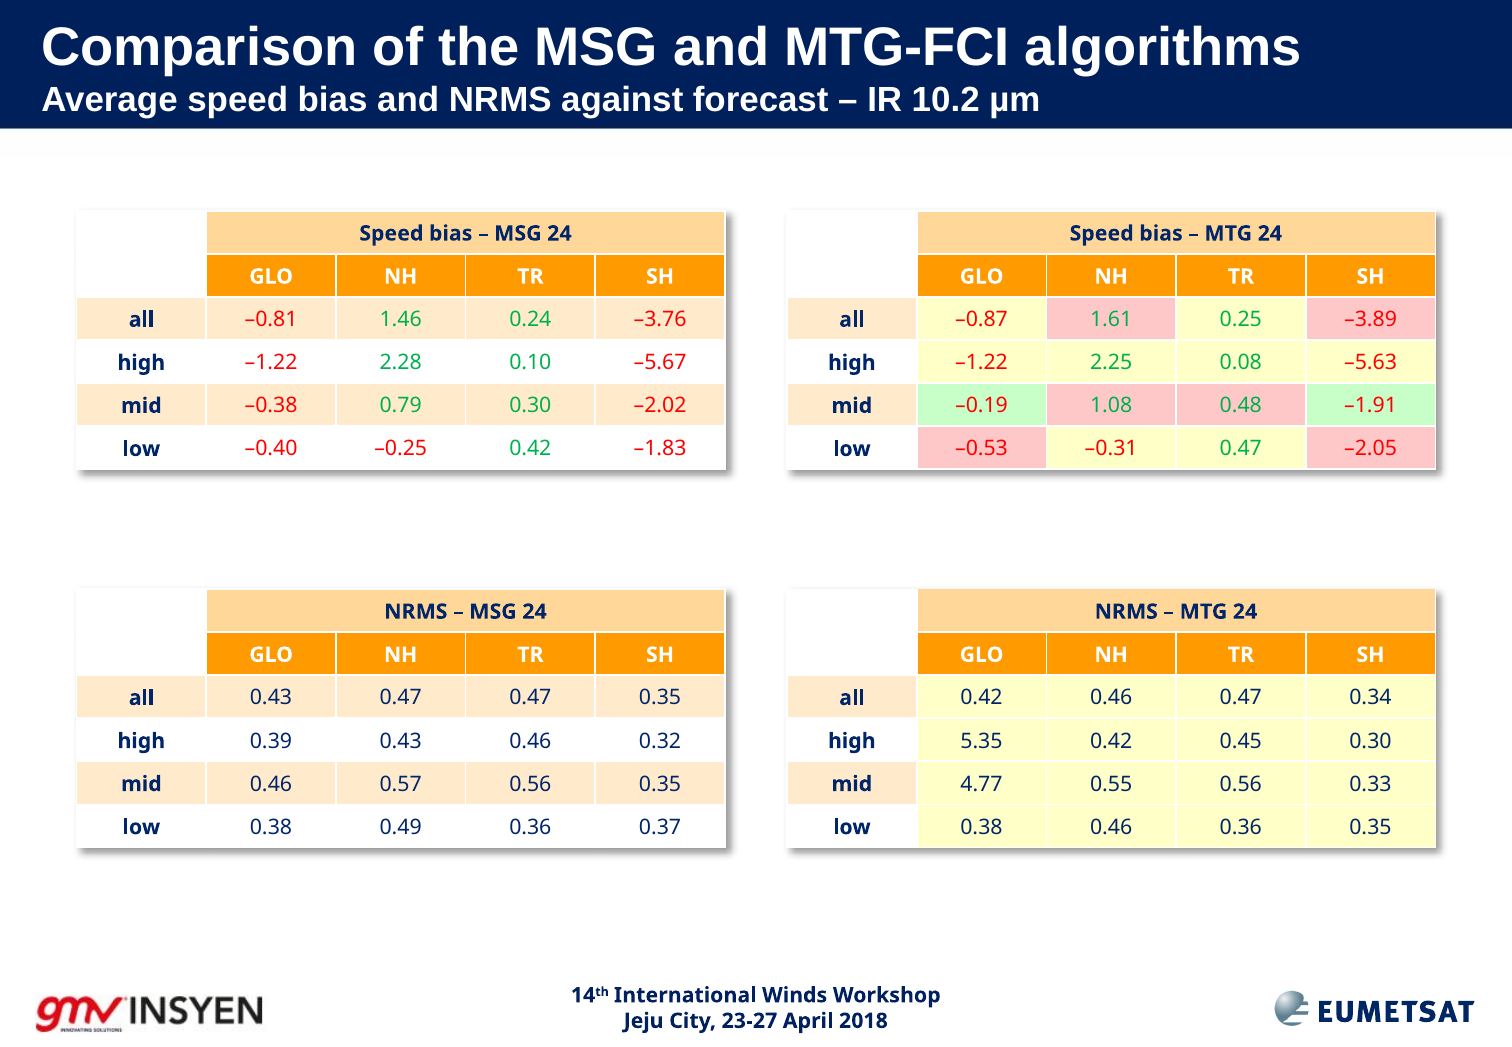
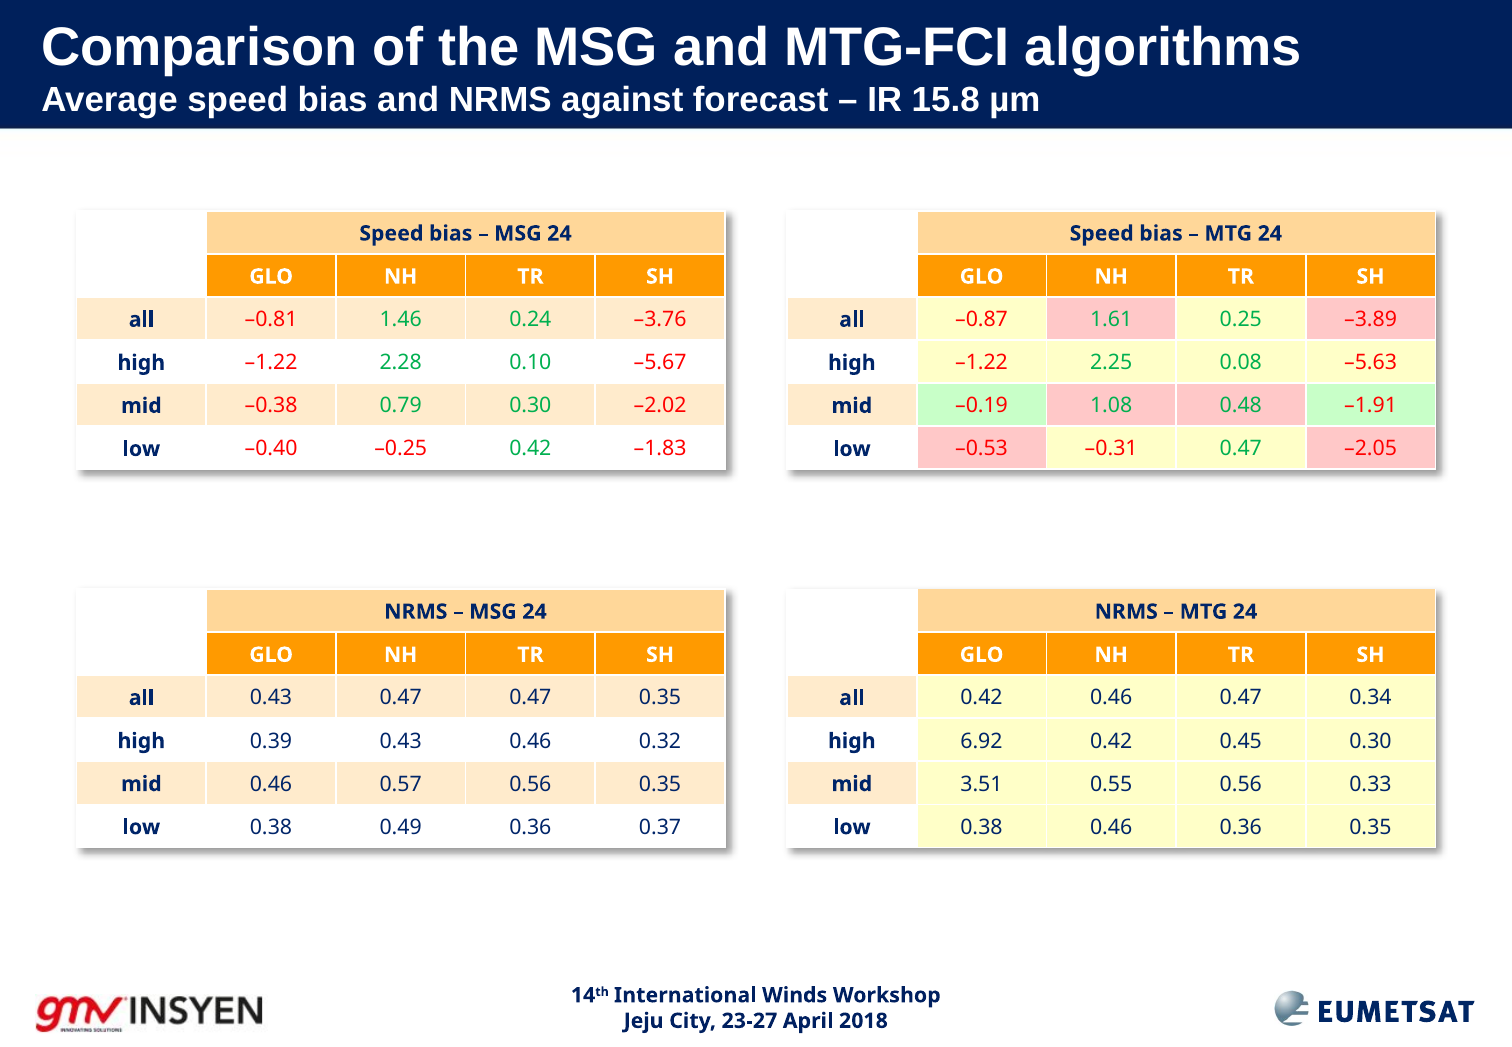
10.2: 10.2 -> 15.8 (946, 100)
5.35: 5.35 -> 6.92 (981, 741)
4.77: 4.77 -> 3.51 (981, 784)
